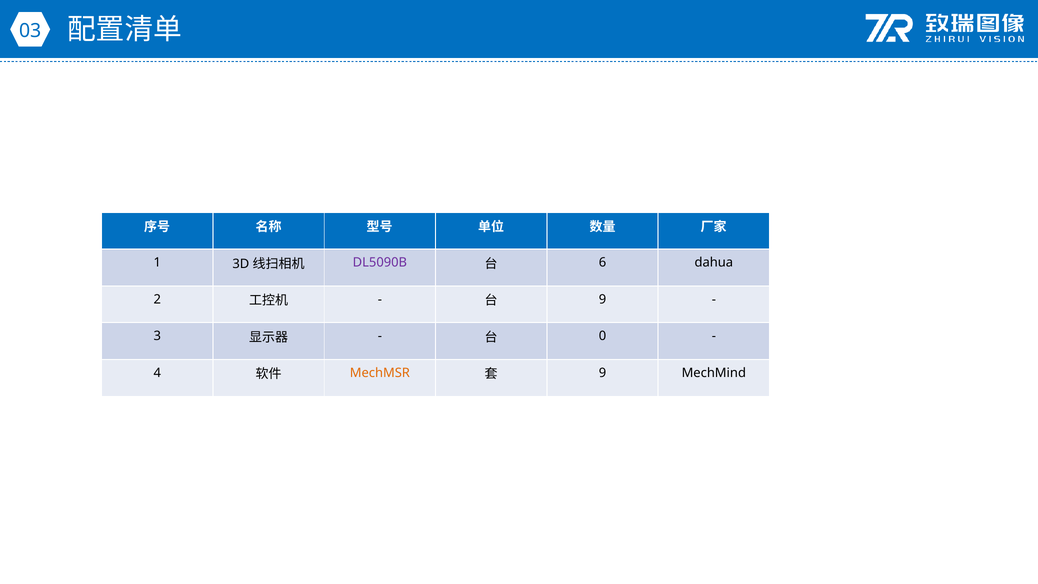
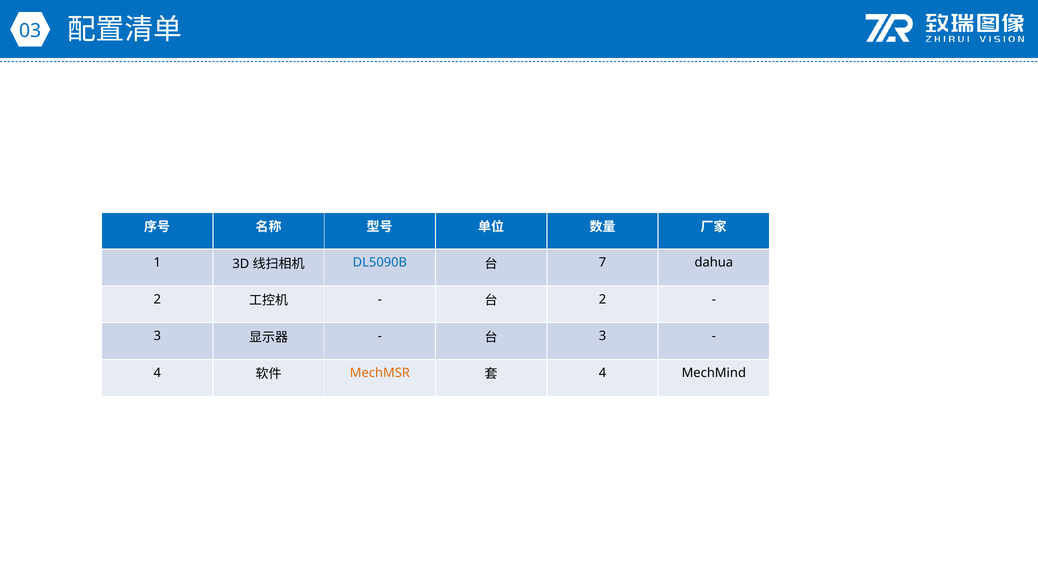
DL5090B colour: purple -> blue (380, 263)
6: 6 -> 7 (603, 263)
9: 9 -> 2 (603, 299)
0: 0 -> 3 (603, 336)
9: 9 -> 4 (603, 373)
